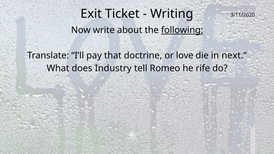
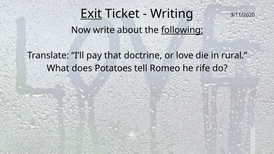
Exit underline: none -> present (91, 14)
next: next -> rural (234, 56)
Industry: Industry -> Potatoes (113, 68)
